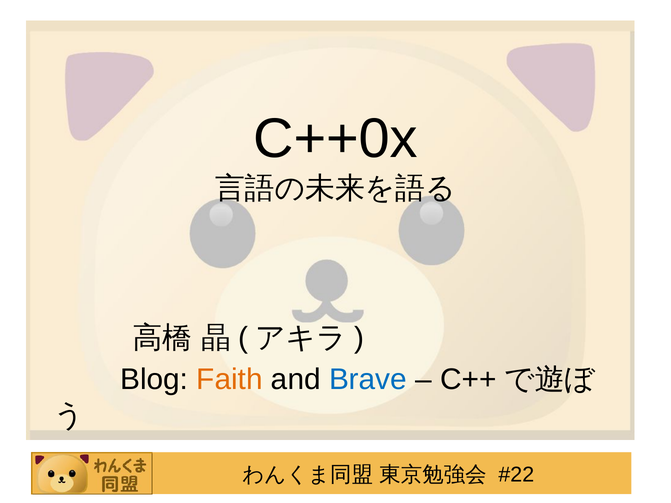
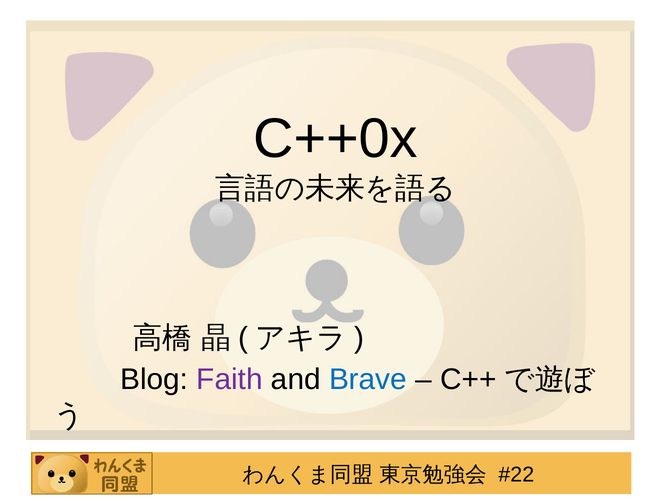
Faith colour: orange -> purple (230, 380)
